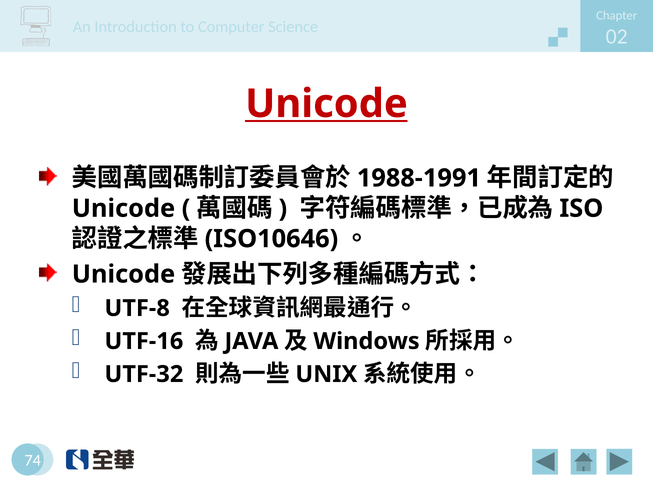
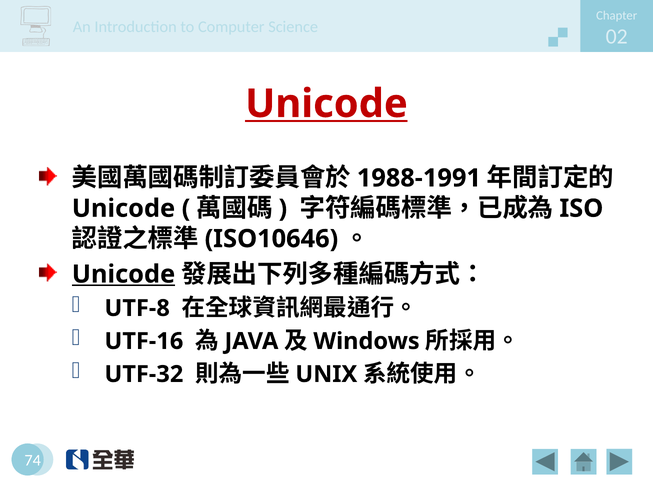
Unicode underline: none -> present (123, 275)
